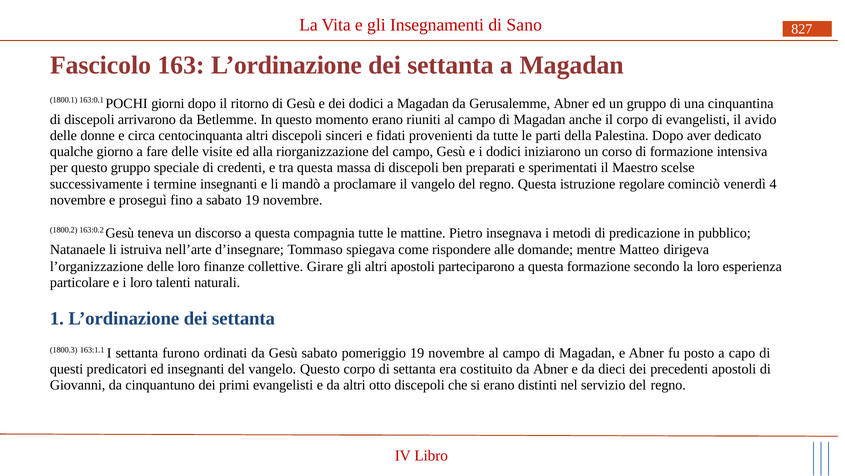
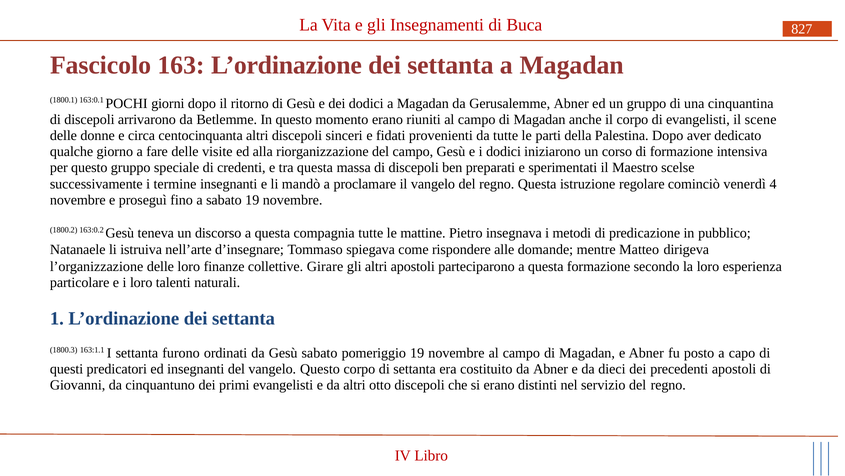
Sano: Sano -> Buca (524, 25)
avido: avido -> scene (761, 120)
